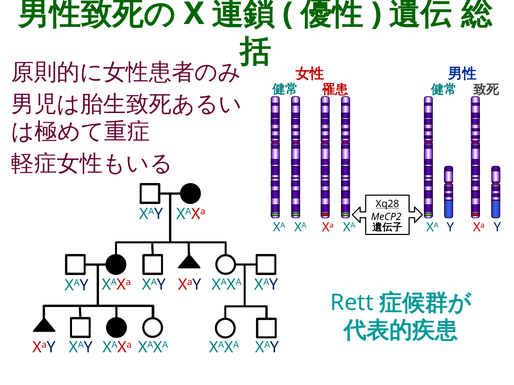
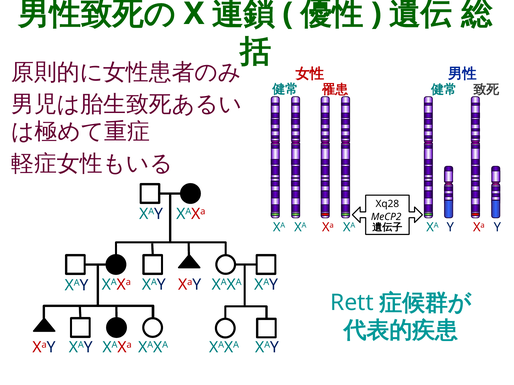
Xq28 underline: present -> none (387, 204)
